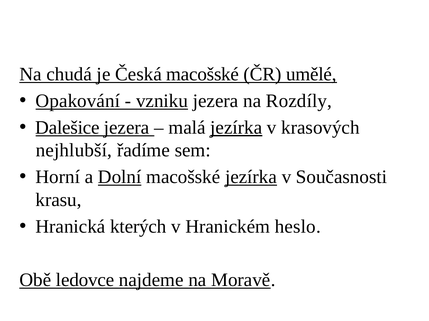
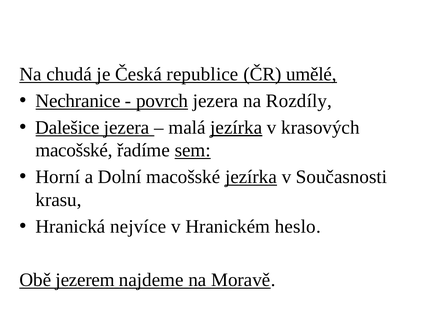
Česká macošské: macošské -> republice (203, 74)
Opakování: Opakování -> Nechranice (78, 101)
vzniku: vzniku -> povrch (162, 101)
nejhlubší: nejhlubší -> macošské (74, 151)
sem underline: none -> present (193, 151)
Dolní underline: present -> none (120, 177)
kterých: kterých -> nejvíce (138, 227)
ledovce: ledovce -> jezerem (85, 280)
